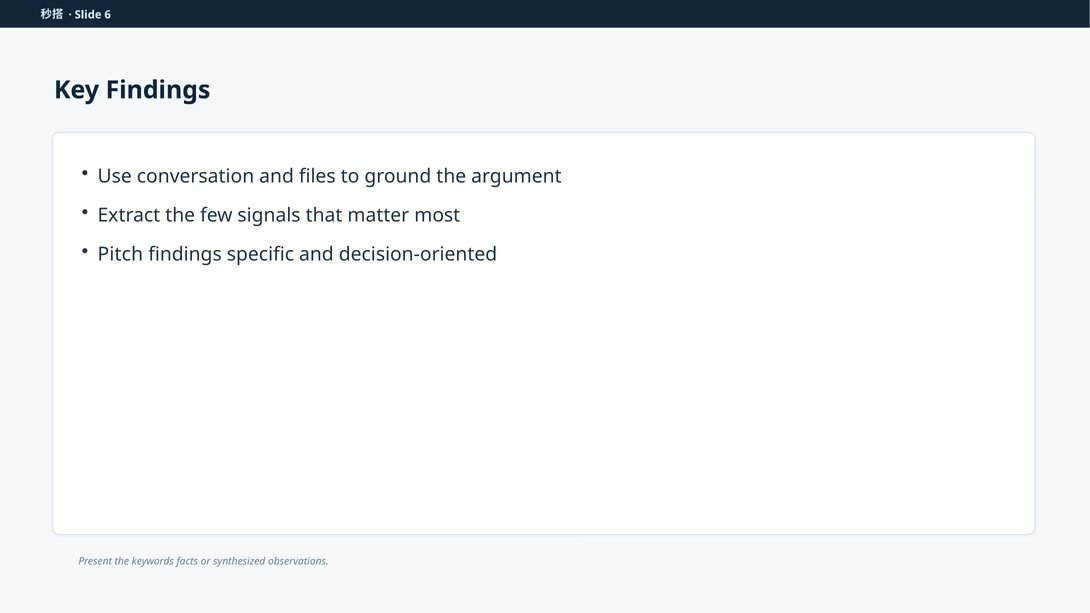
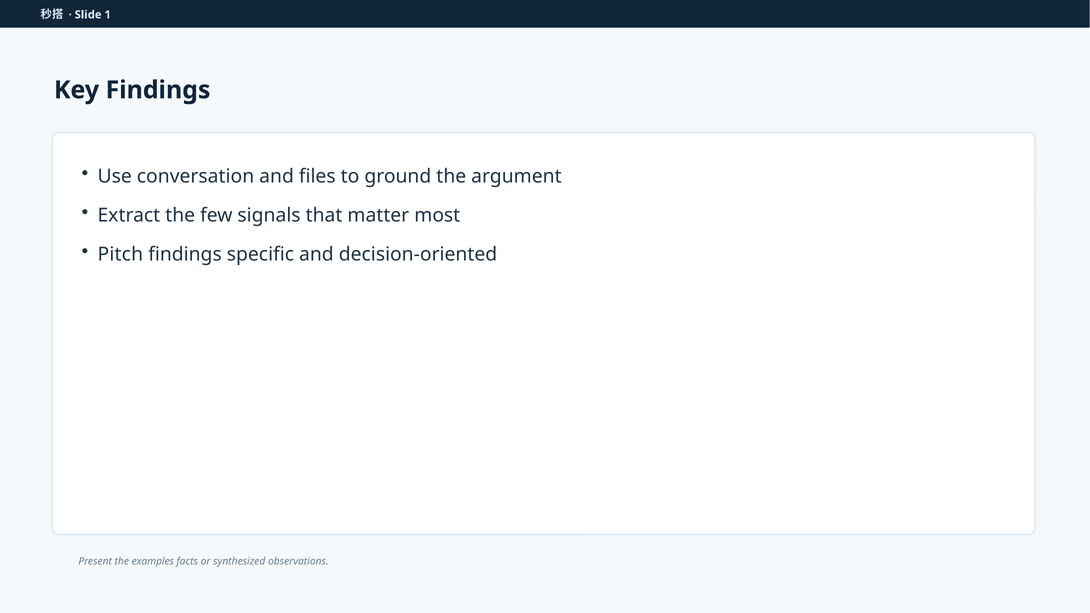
6: 6 -> 1 (108, 15)
keywords: keywords -> examples (153, 561)
